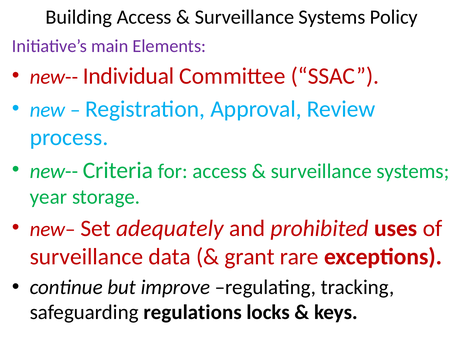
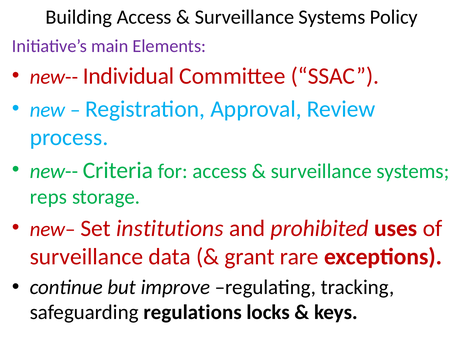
year: year -> reps (48, 197)
adequately: adequately -> institutions (170, 229)
